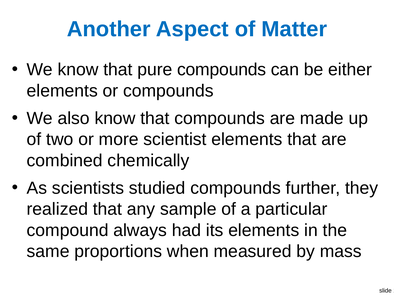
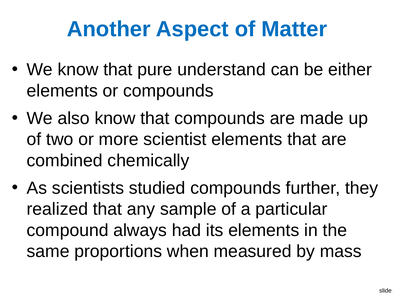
pure compounds: compounds -> understand (222, 70)
